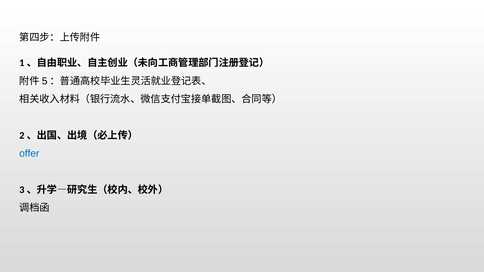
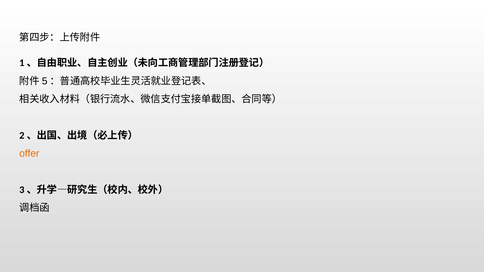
offer colour: blue -> orange (29, 154)
